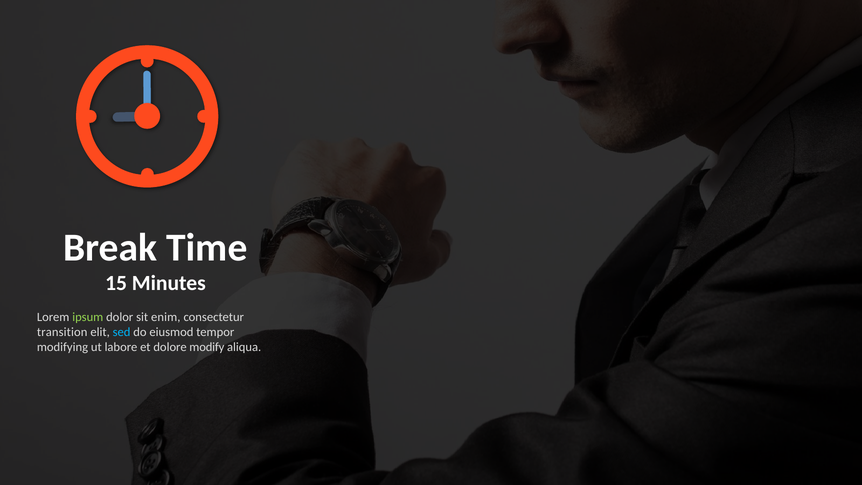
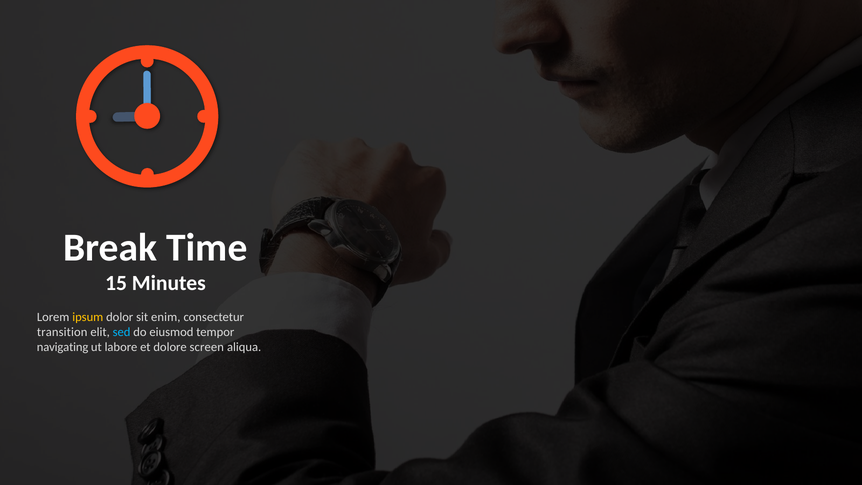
ipsum colour: light green -> yellow (88, 317)
modifying: modifying -> navigating (63, 347)
modify: modify -> screen (207, 347)
